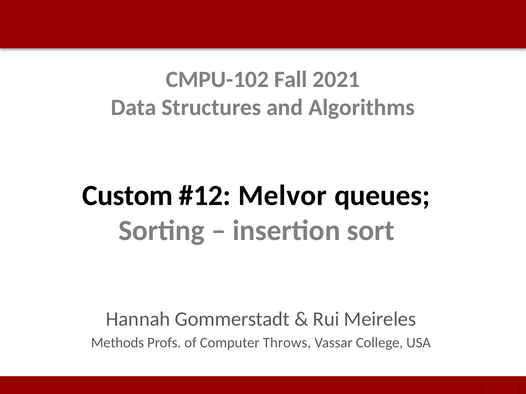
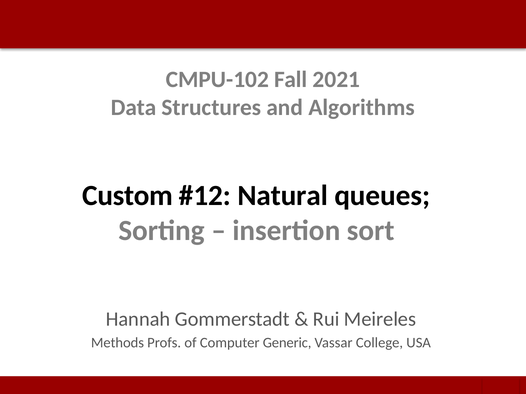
Melvor: Melvor -> Natural (283, 196)
Throws: Throws -> Generic (287, 343)
